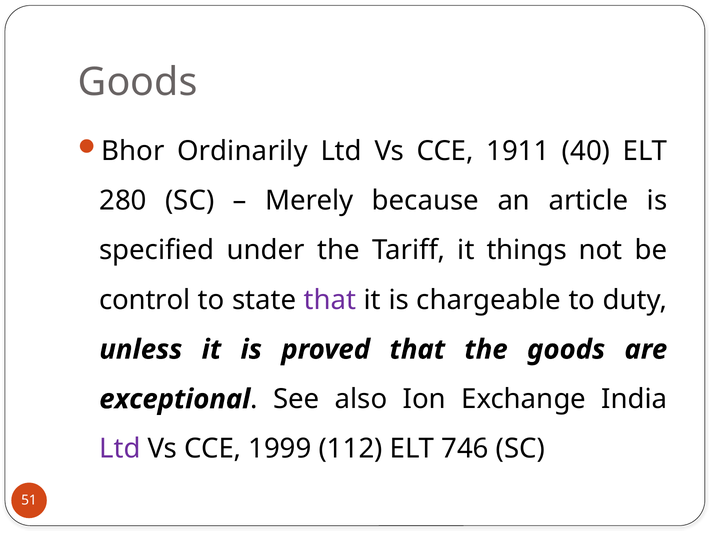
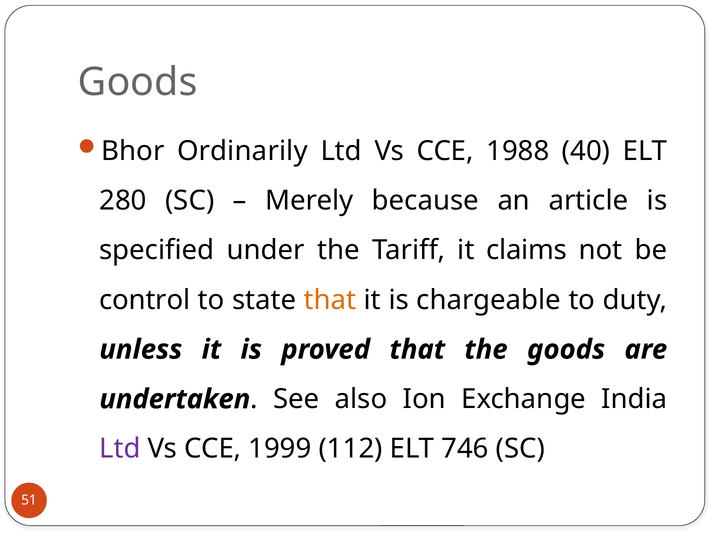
1911: 1911 -> 1988 (518, 151)
things: things -> claims (527, 250)
that colour: purple -> orange (330, 300)
exceptional: exceptional -> undertaken (175, 399)
